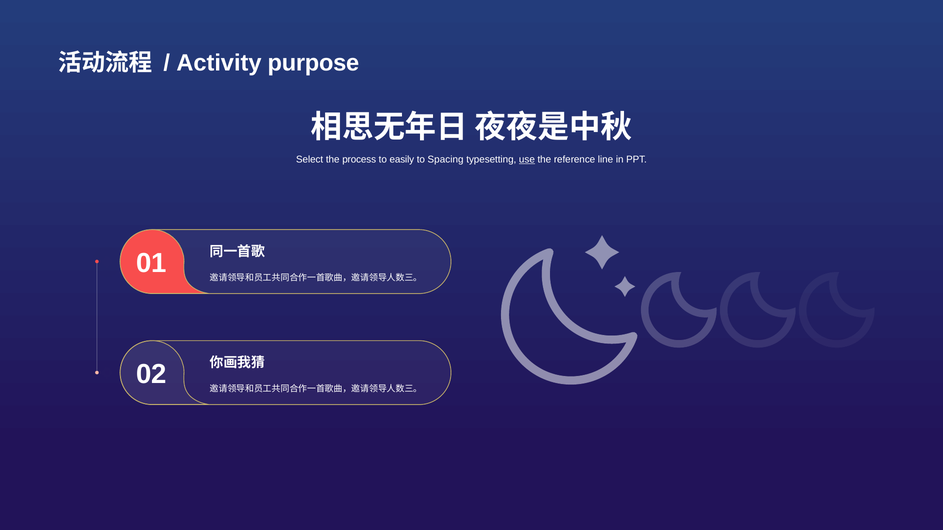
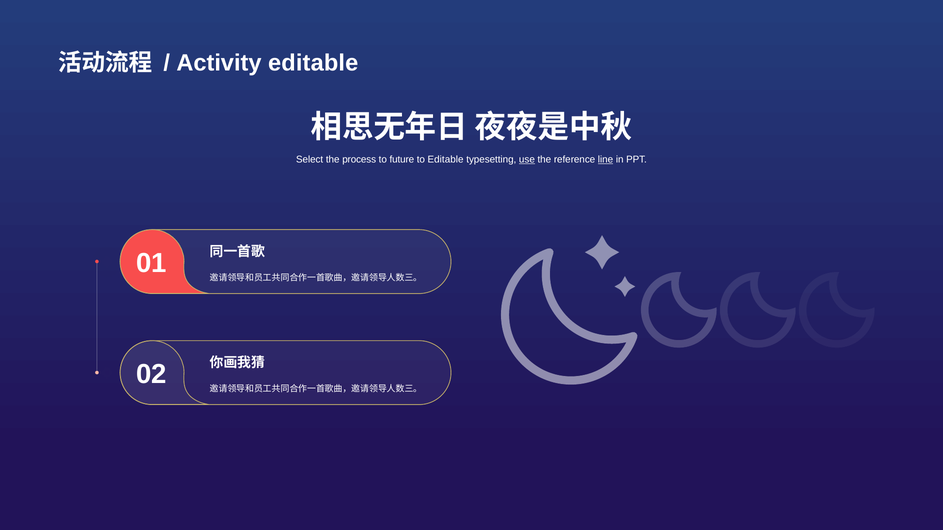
Activity purpose: purpose -> editable (313, 63)
easily: easily -> future (402, 160)
to Spacing: Spacing -> Editable (446, 160)
line underline: none -> present (605, 160)
